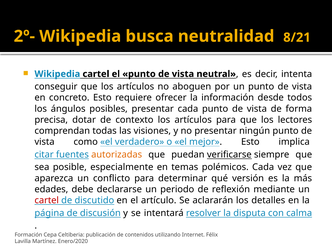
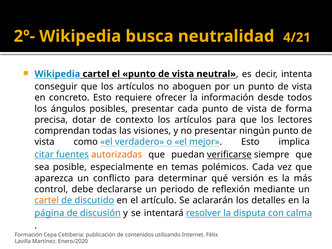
8/21: 8/21 -> 4/21 (297, 37)
edades: edades -> control (51, 189)
cartel colour: red -> orange (47, 200)
